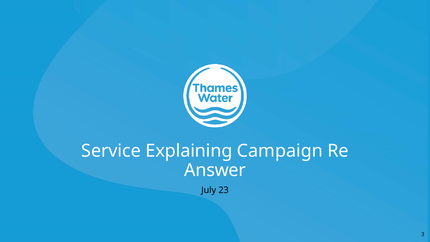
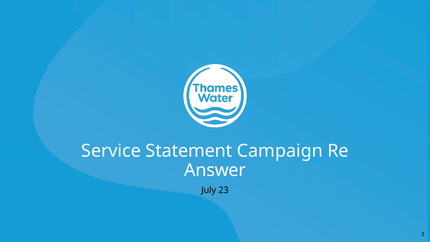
Explaining: Explaining -> Statement (189, 151)
